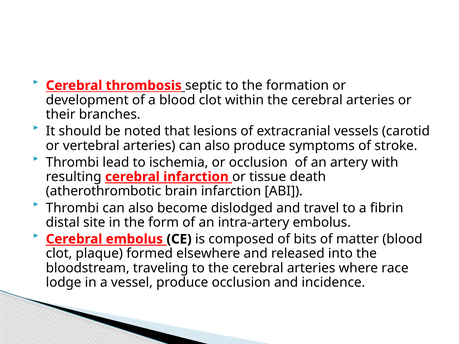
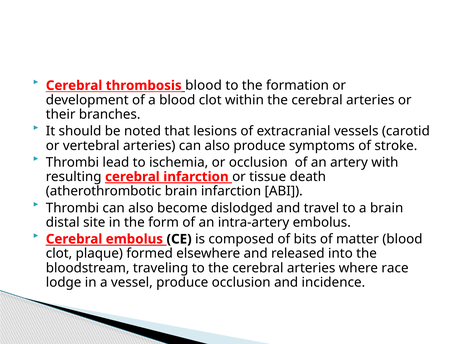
thrombosis septic: septic -> blood (204, 86)
a fibrin: fibrin -> brain (387, 208)
